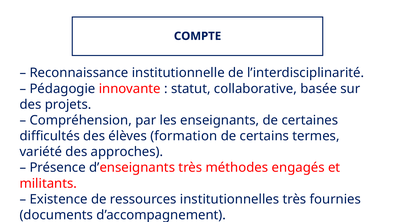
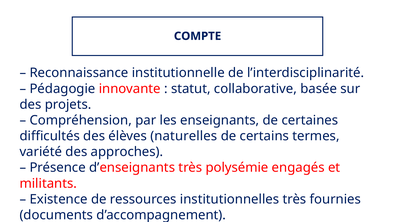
formation: formation -> naturelles (184, 136)
méthodes: méthodes -> polysémie (237, 168)
